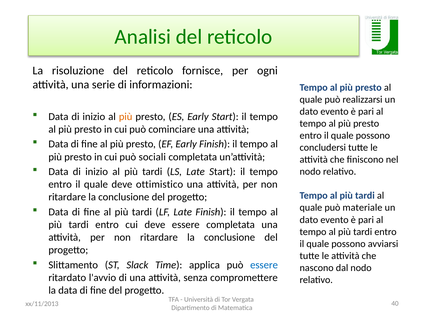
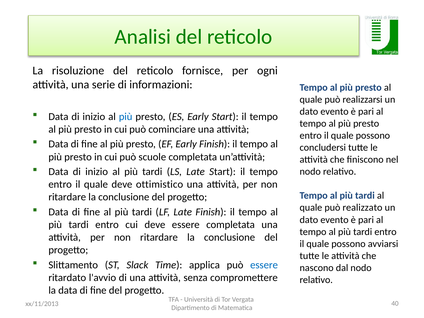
più colour: orange -> blue (126, 117)
sociali: sociali -> scuole (152, 157)
materiale: materiale -> realizzato (362, 208)
